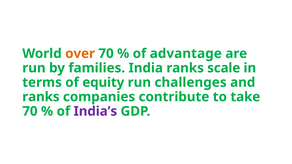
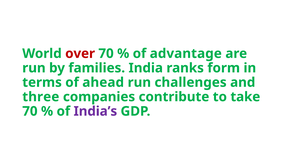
over colour: orange -> red (80, 54)
scale: scale -> form (224, 68)
equity: equity -> ahead (103, 83)
ranks: ranks -> three (41, 97)
